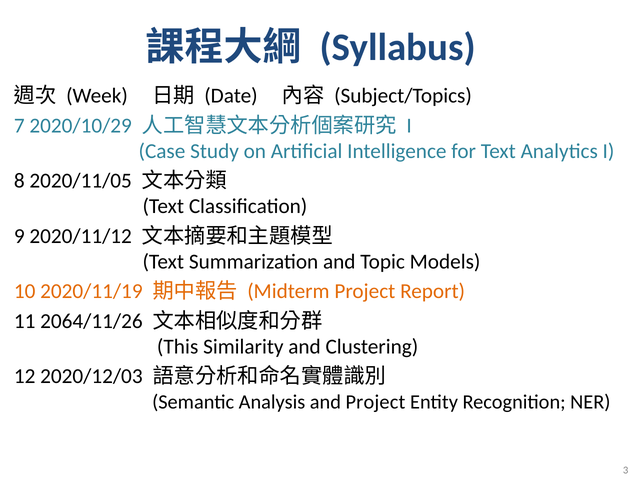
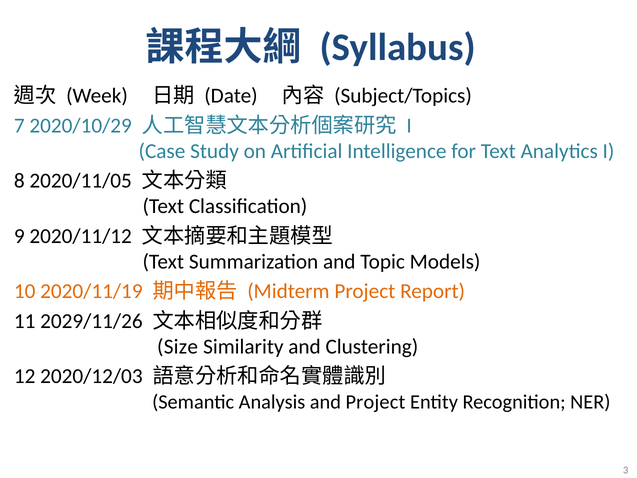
2064/11/26: 2064/11/26 -> 2029/11/26 (91, 321)
This: This -> Size (178, 346)
